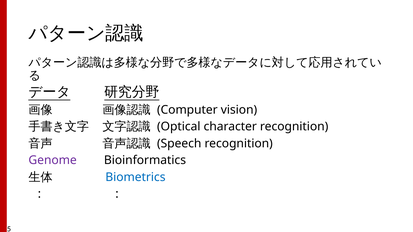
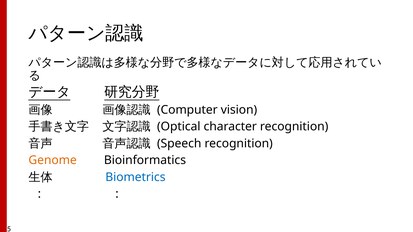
Genome colour: purple -> orange (53, 161)
